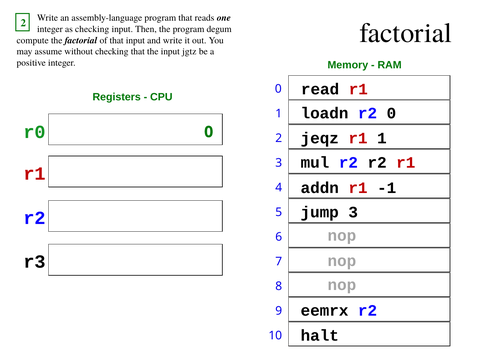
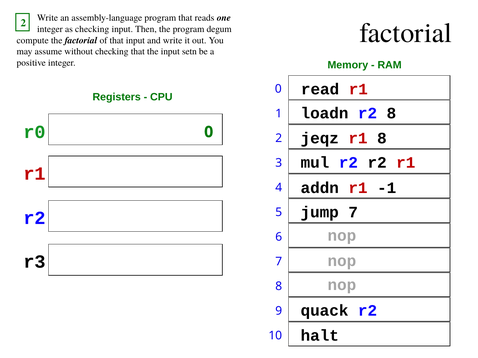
jgtz: jgtz -> setn (189, 52)
r2 0: 0 -> 8 (391, 113)
r1 1: 1 -> 8 (382, 138)
jump 3: 3 -> 7 (353, 213)
eemrx: eemrx -> quack (325, 311)
